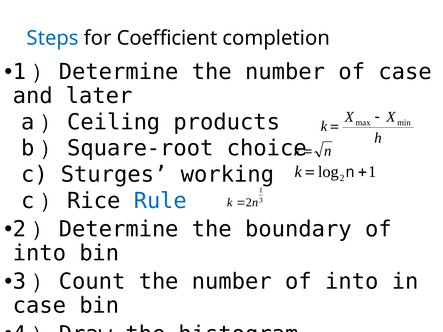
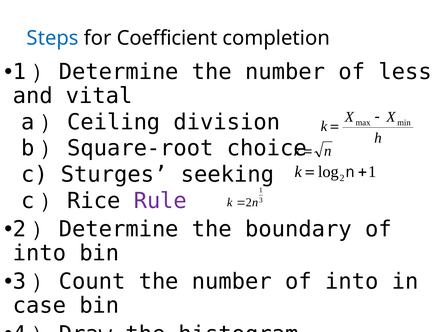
of case: case -> less (405, 72)
later: later -> vital (99, 96)
products: products -> division (227, 122)
working: working -> seeking (228, 175)
Rule colour: blue -> purple (160, 201)
